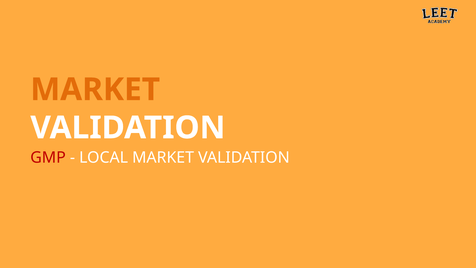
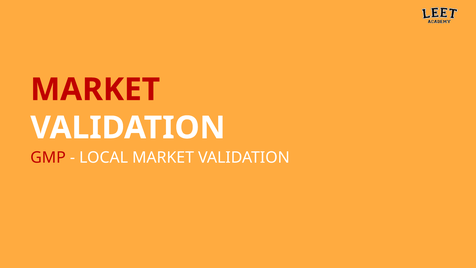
MARKET colour: orange -> red (95, 90)
